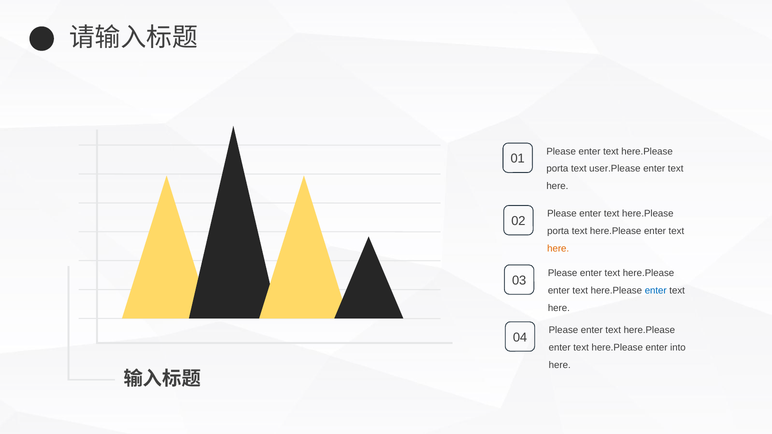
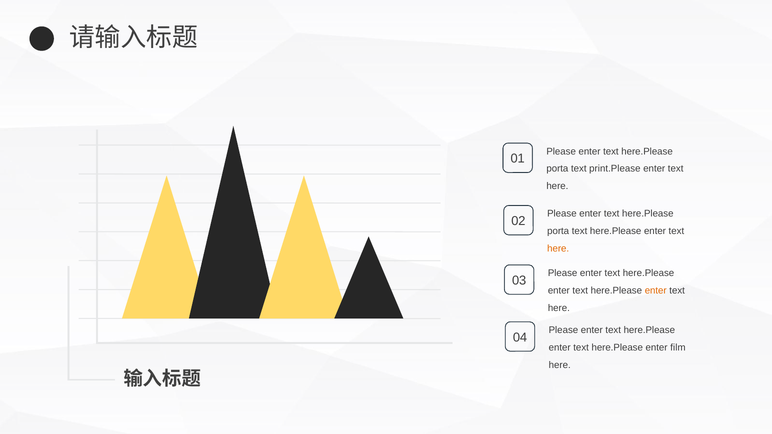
user.Please: user.Please -> print.Please (615, 169)
enter colour: blue -> orange (656, 291)
into: into -> film (678, 348)
